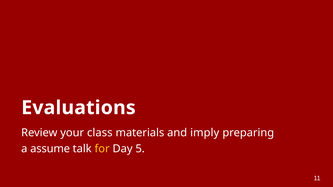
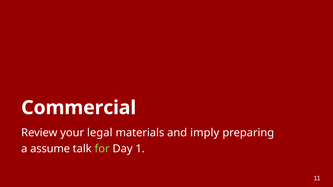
Evaluations: Evaluations -> Commercial (79, 108)
class: class -> legal (100, 133)
for colour: yellow -> light green (102, 149)
5: 5 -> 1 (140, 149)
